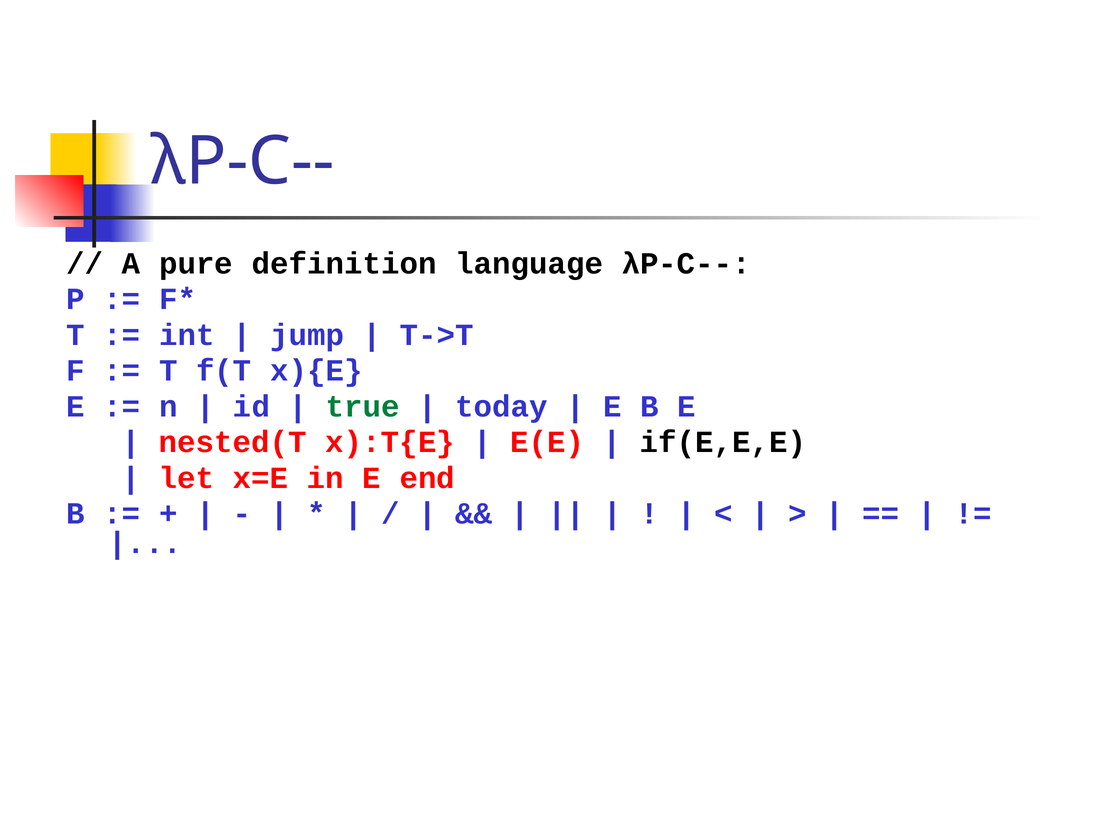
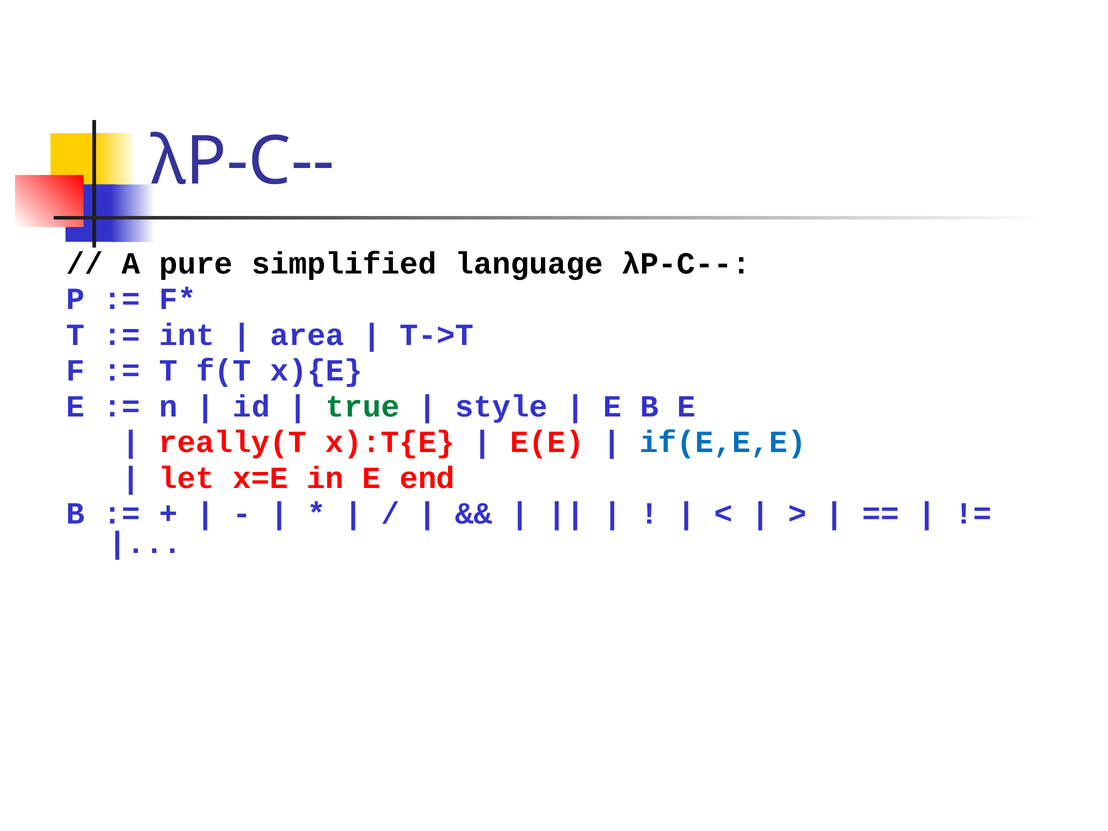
definition: definition -> simplified (344, 264)
jump: jump -> area (307, 335)
today: today -> style (501, 406)
nested(T: nested(T -> really(T (233, 442)
if(E,E,E colour: black -> blue (723, 442)
